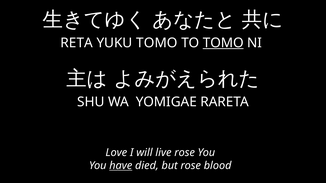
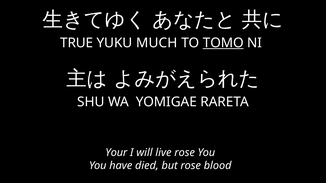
RETA: RETA -> TRUE (77, 43)
YUKU TOMO: TOMO -> MUCH (157, 43)
Love: Love -> Your (116, 153)
have underline: present -> none (121, 166)
